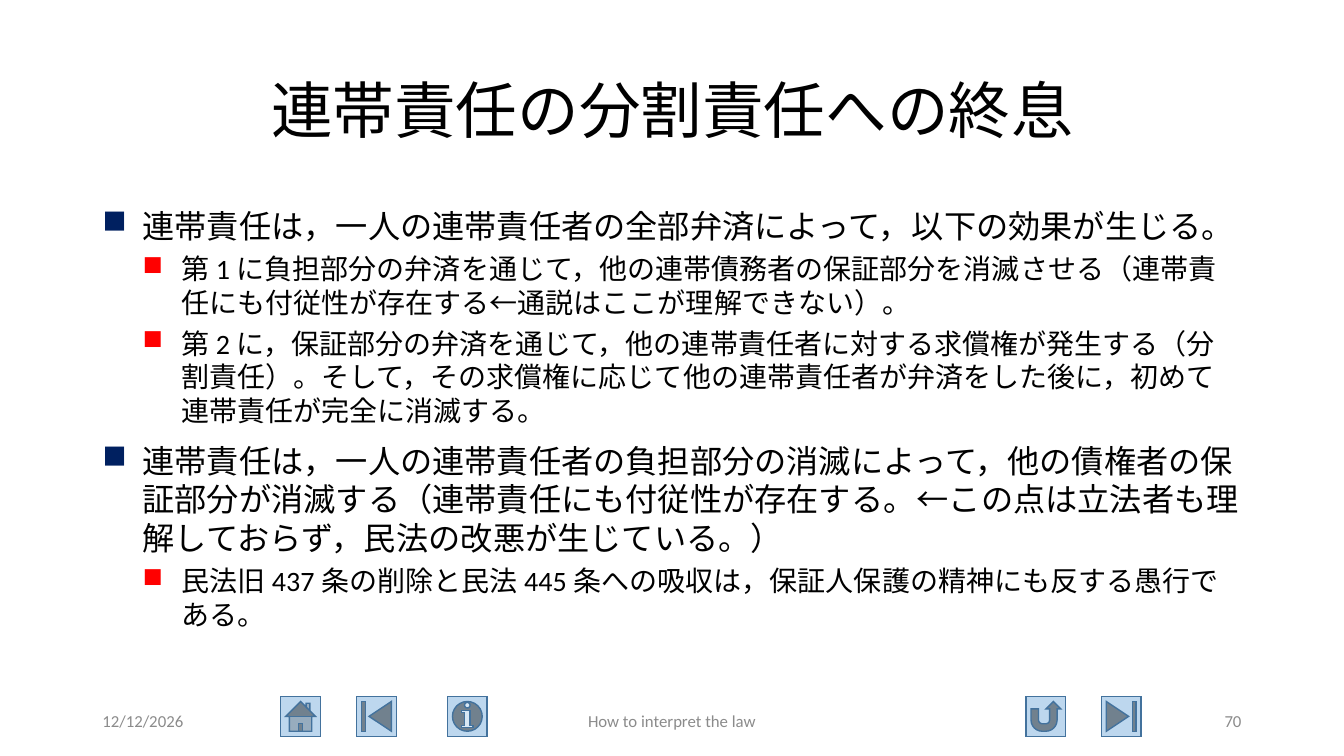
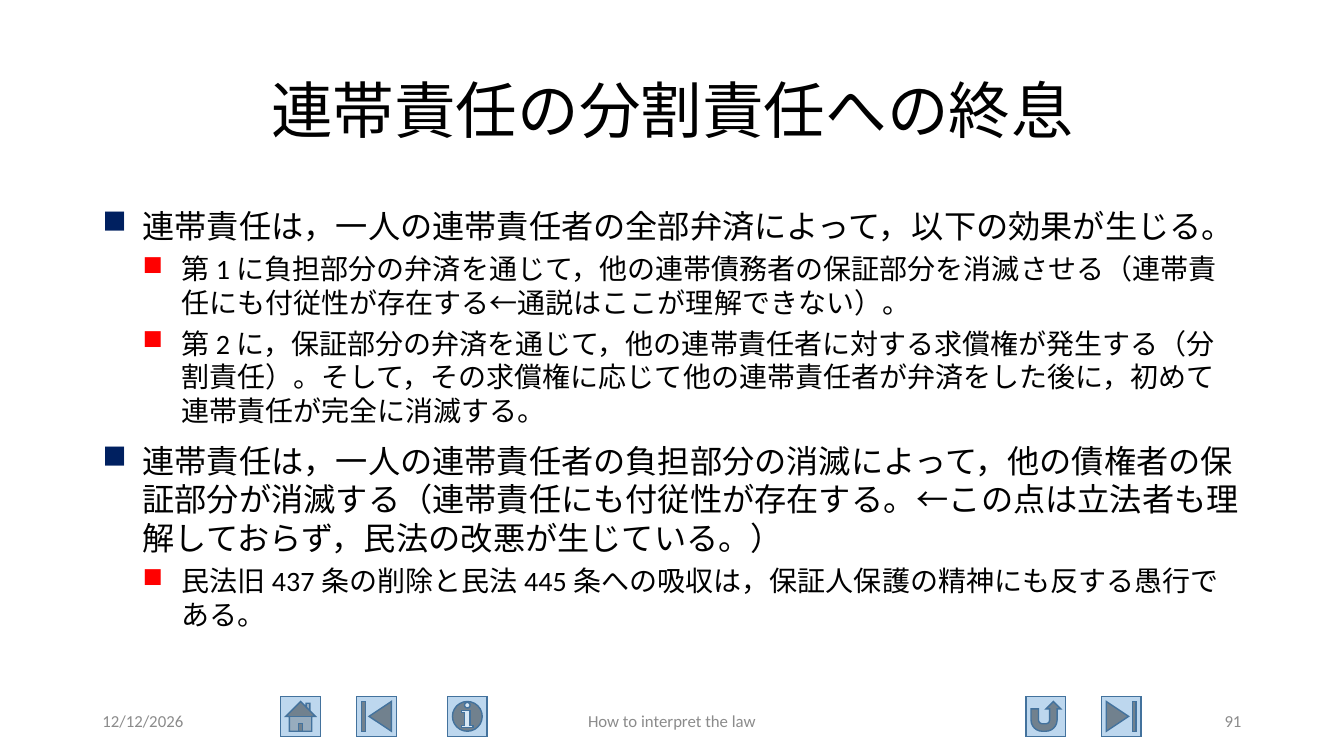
70: 70 -> 91 (1233, 722)
